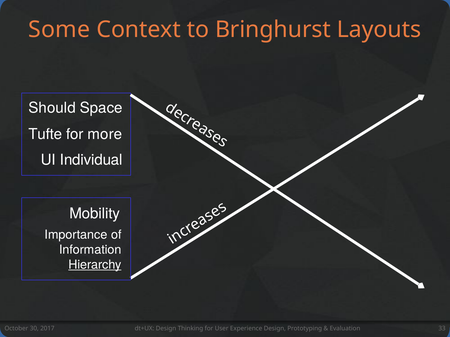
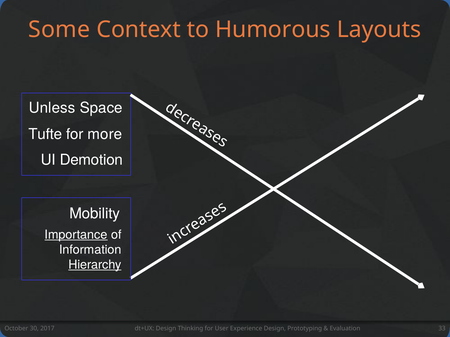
Bringhurst: Bringhurst -> Humorous (273, 30)
Should: Should -> Unless (52, 108)
Individual: Individual -> Demotion (91, 160)
Importance underline: none -> present (76, 235)
